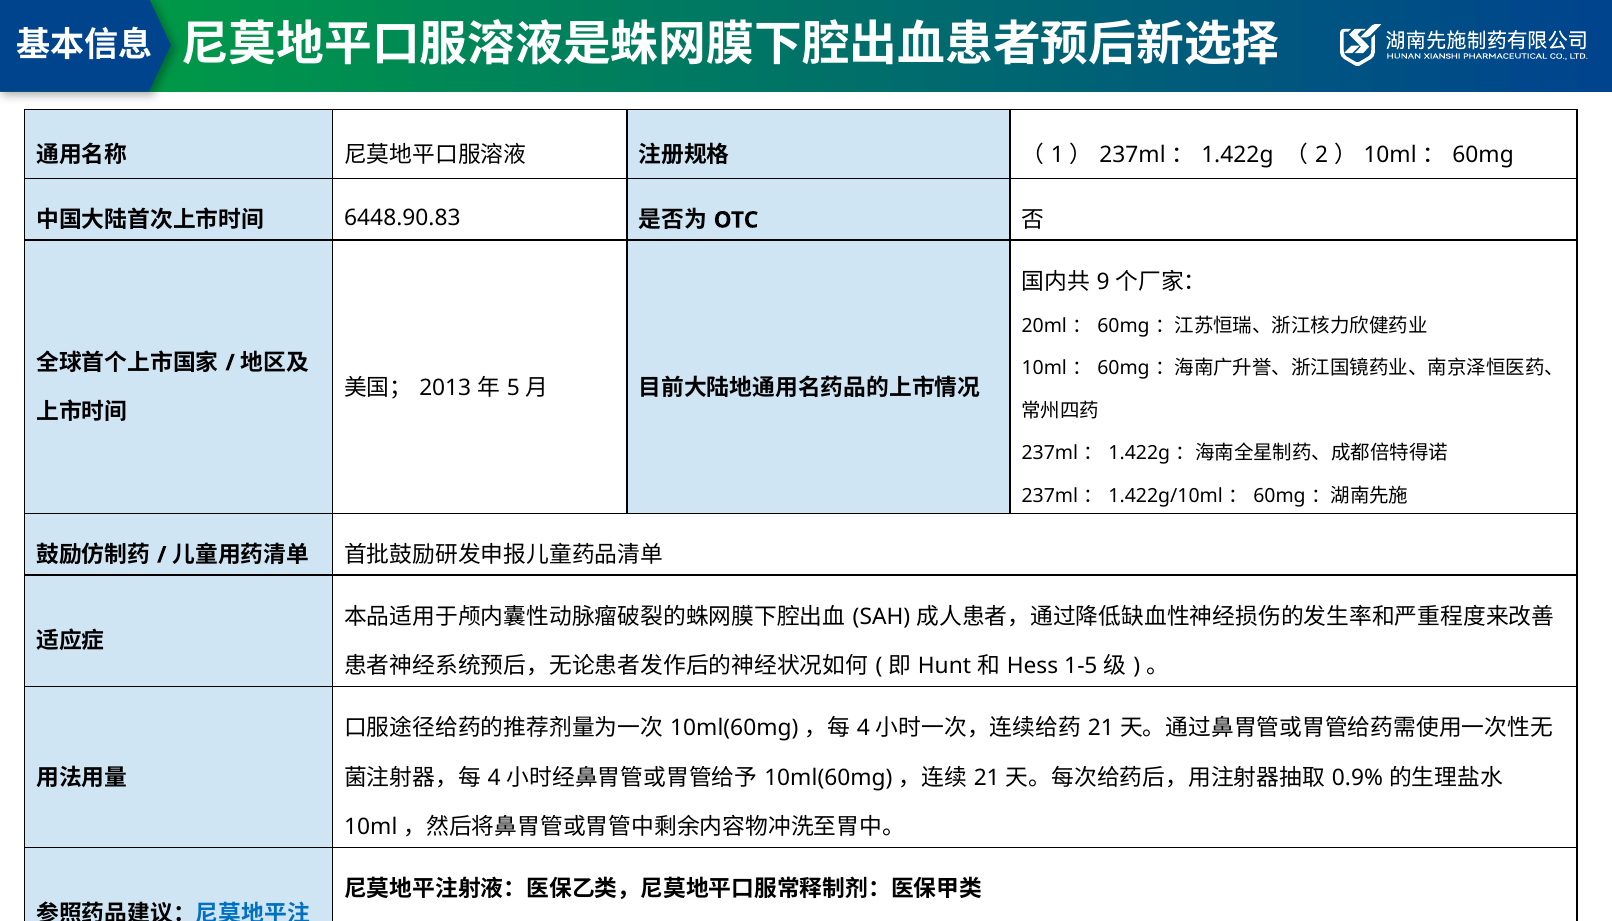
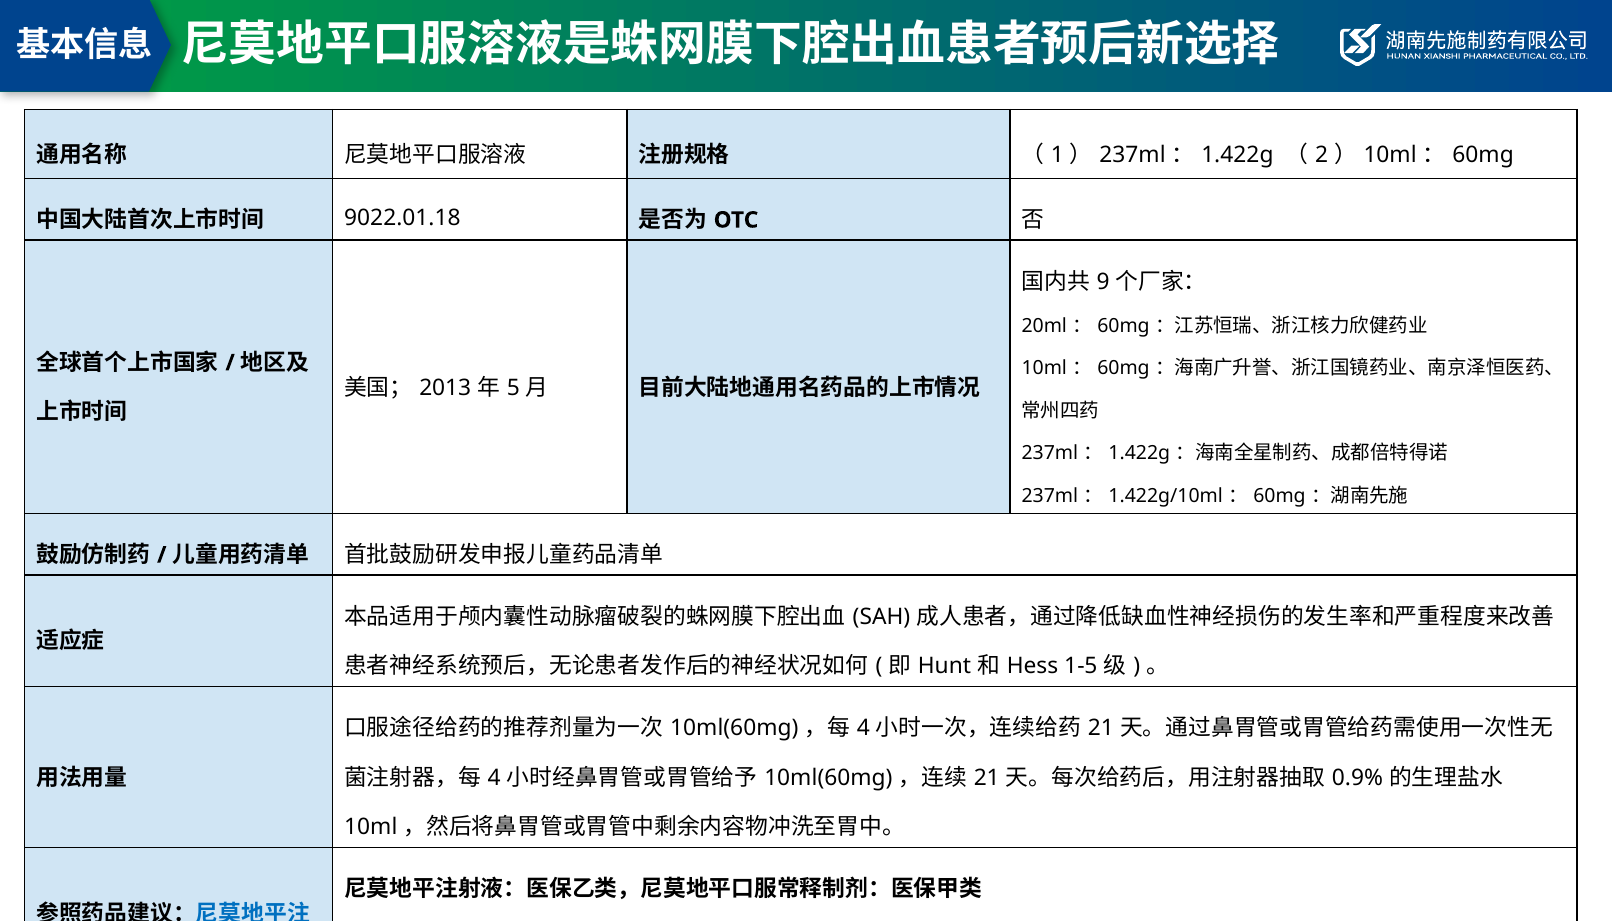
6448.90.83: 6448.90.83 -> 9022.01.18 (402, 218)
